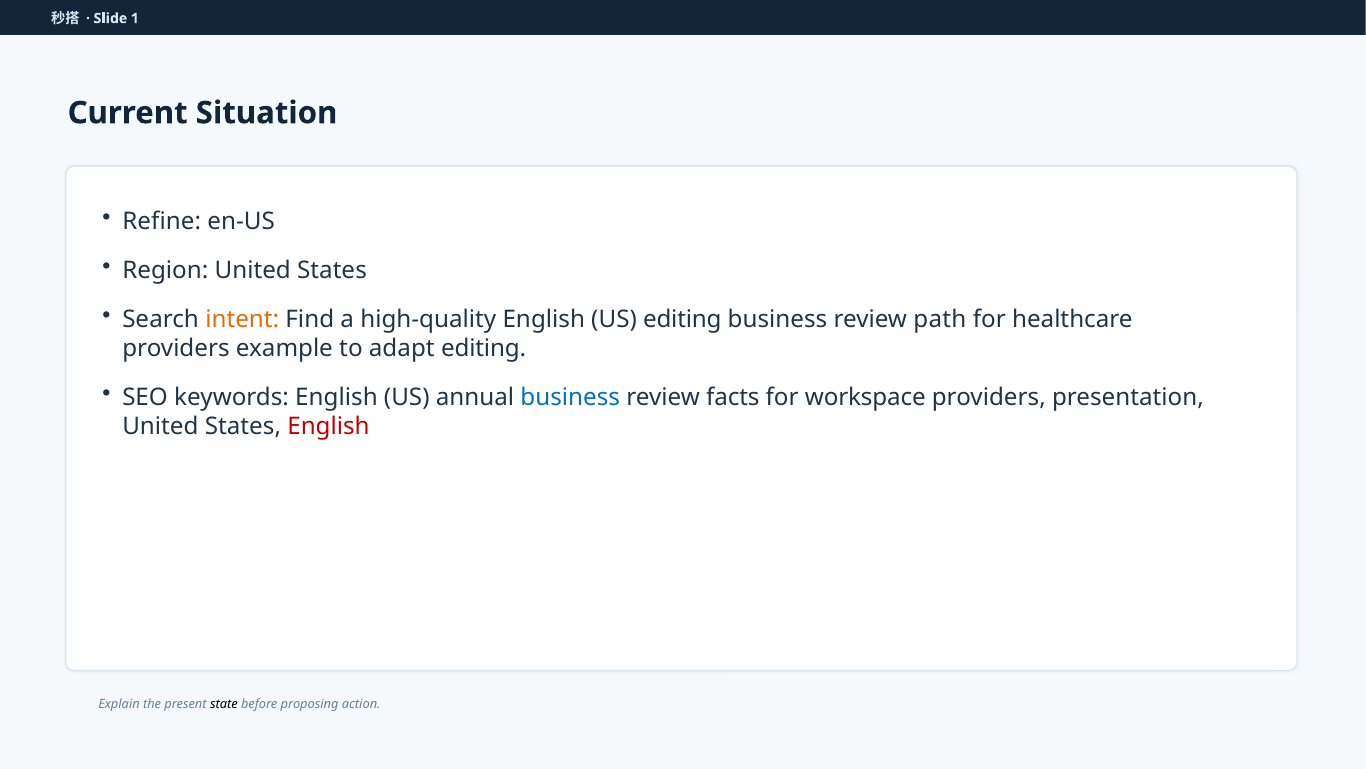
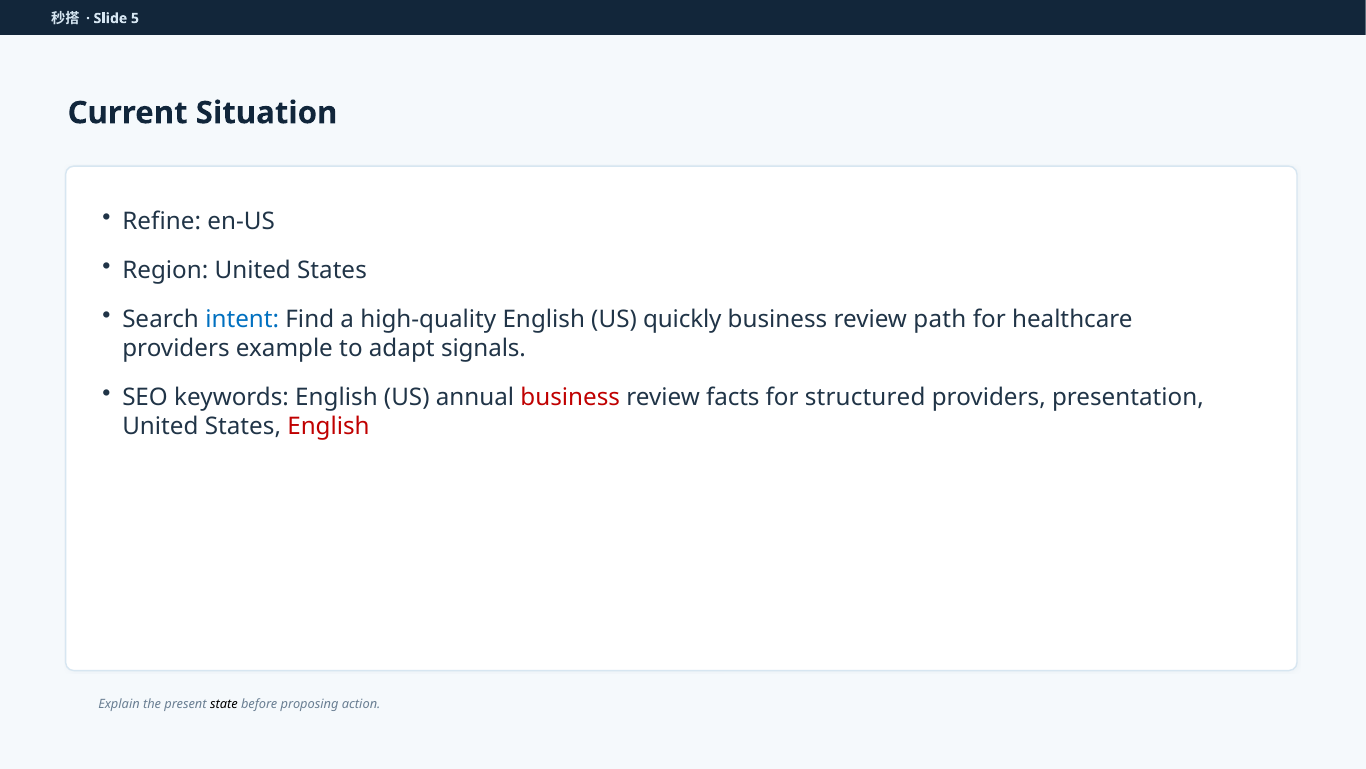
1: 1 -> 5 (135, 18)
intent colour: orange -> blue (242, 319)
US editing: editing -> quickly (682, 319)
adapt editing: editing -> signals (483, 348)
business colour: blue -> red (570, 397)
workspace: workspace -> structured (865, 397)
